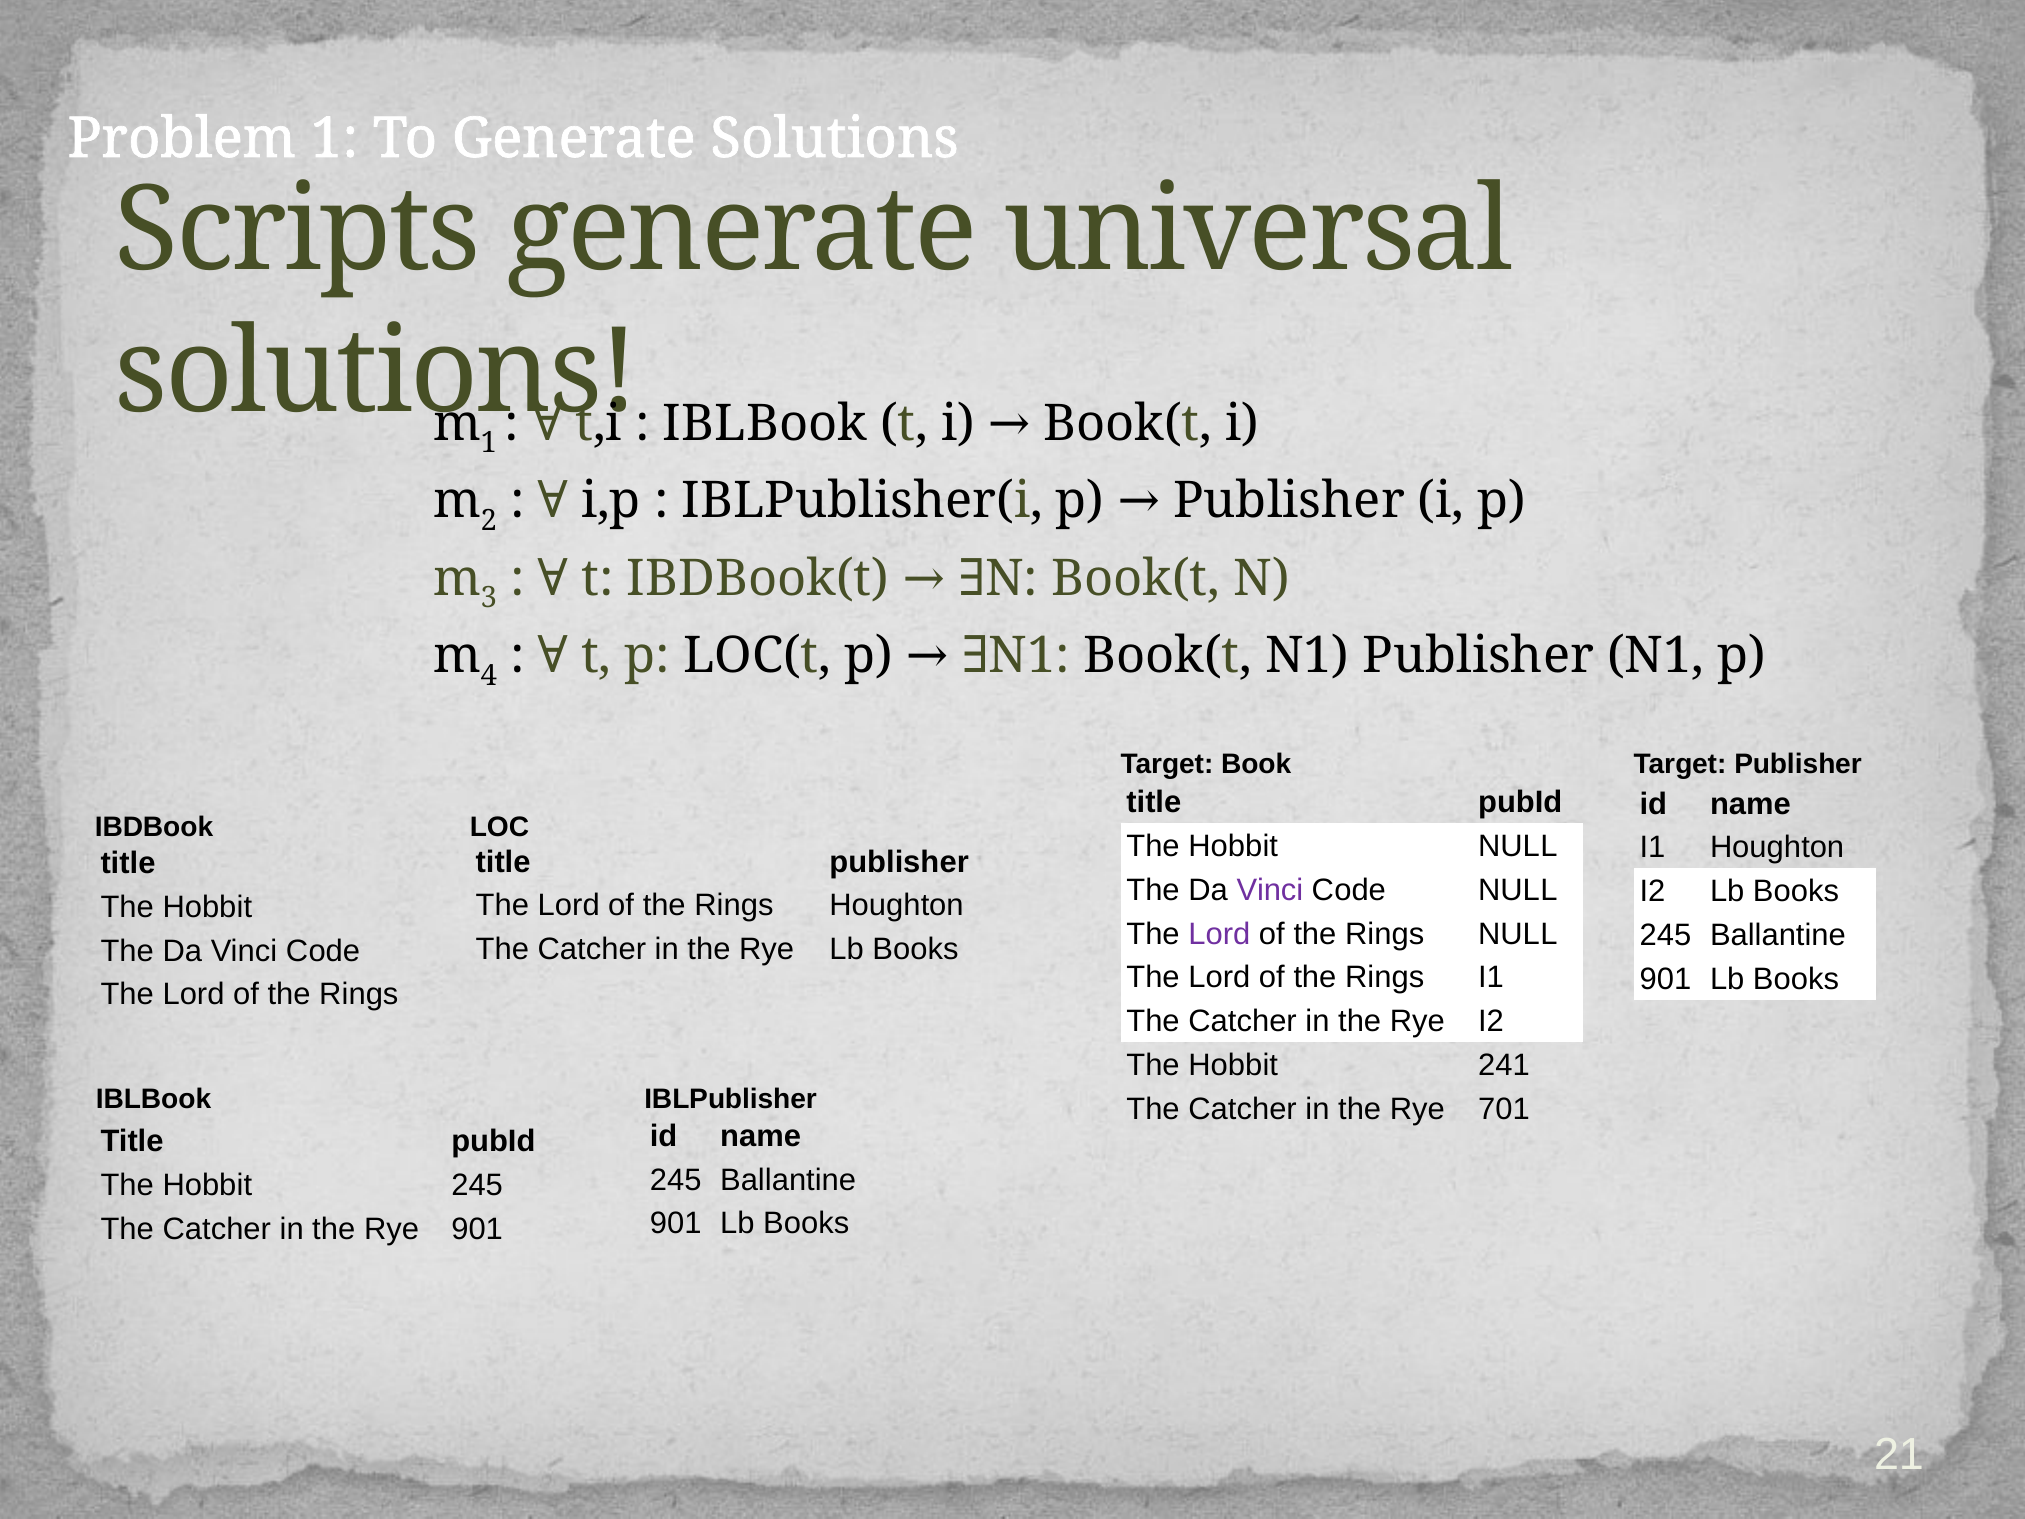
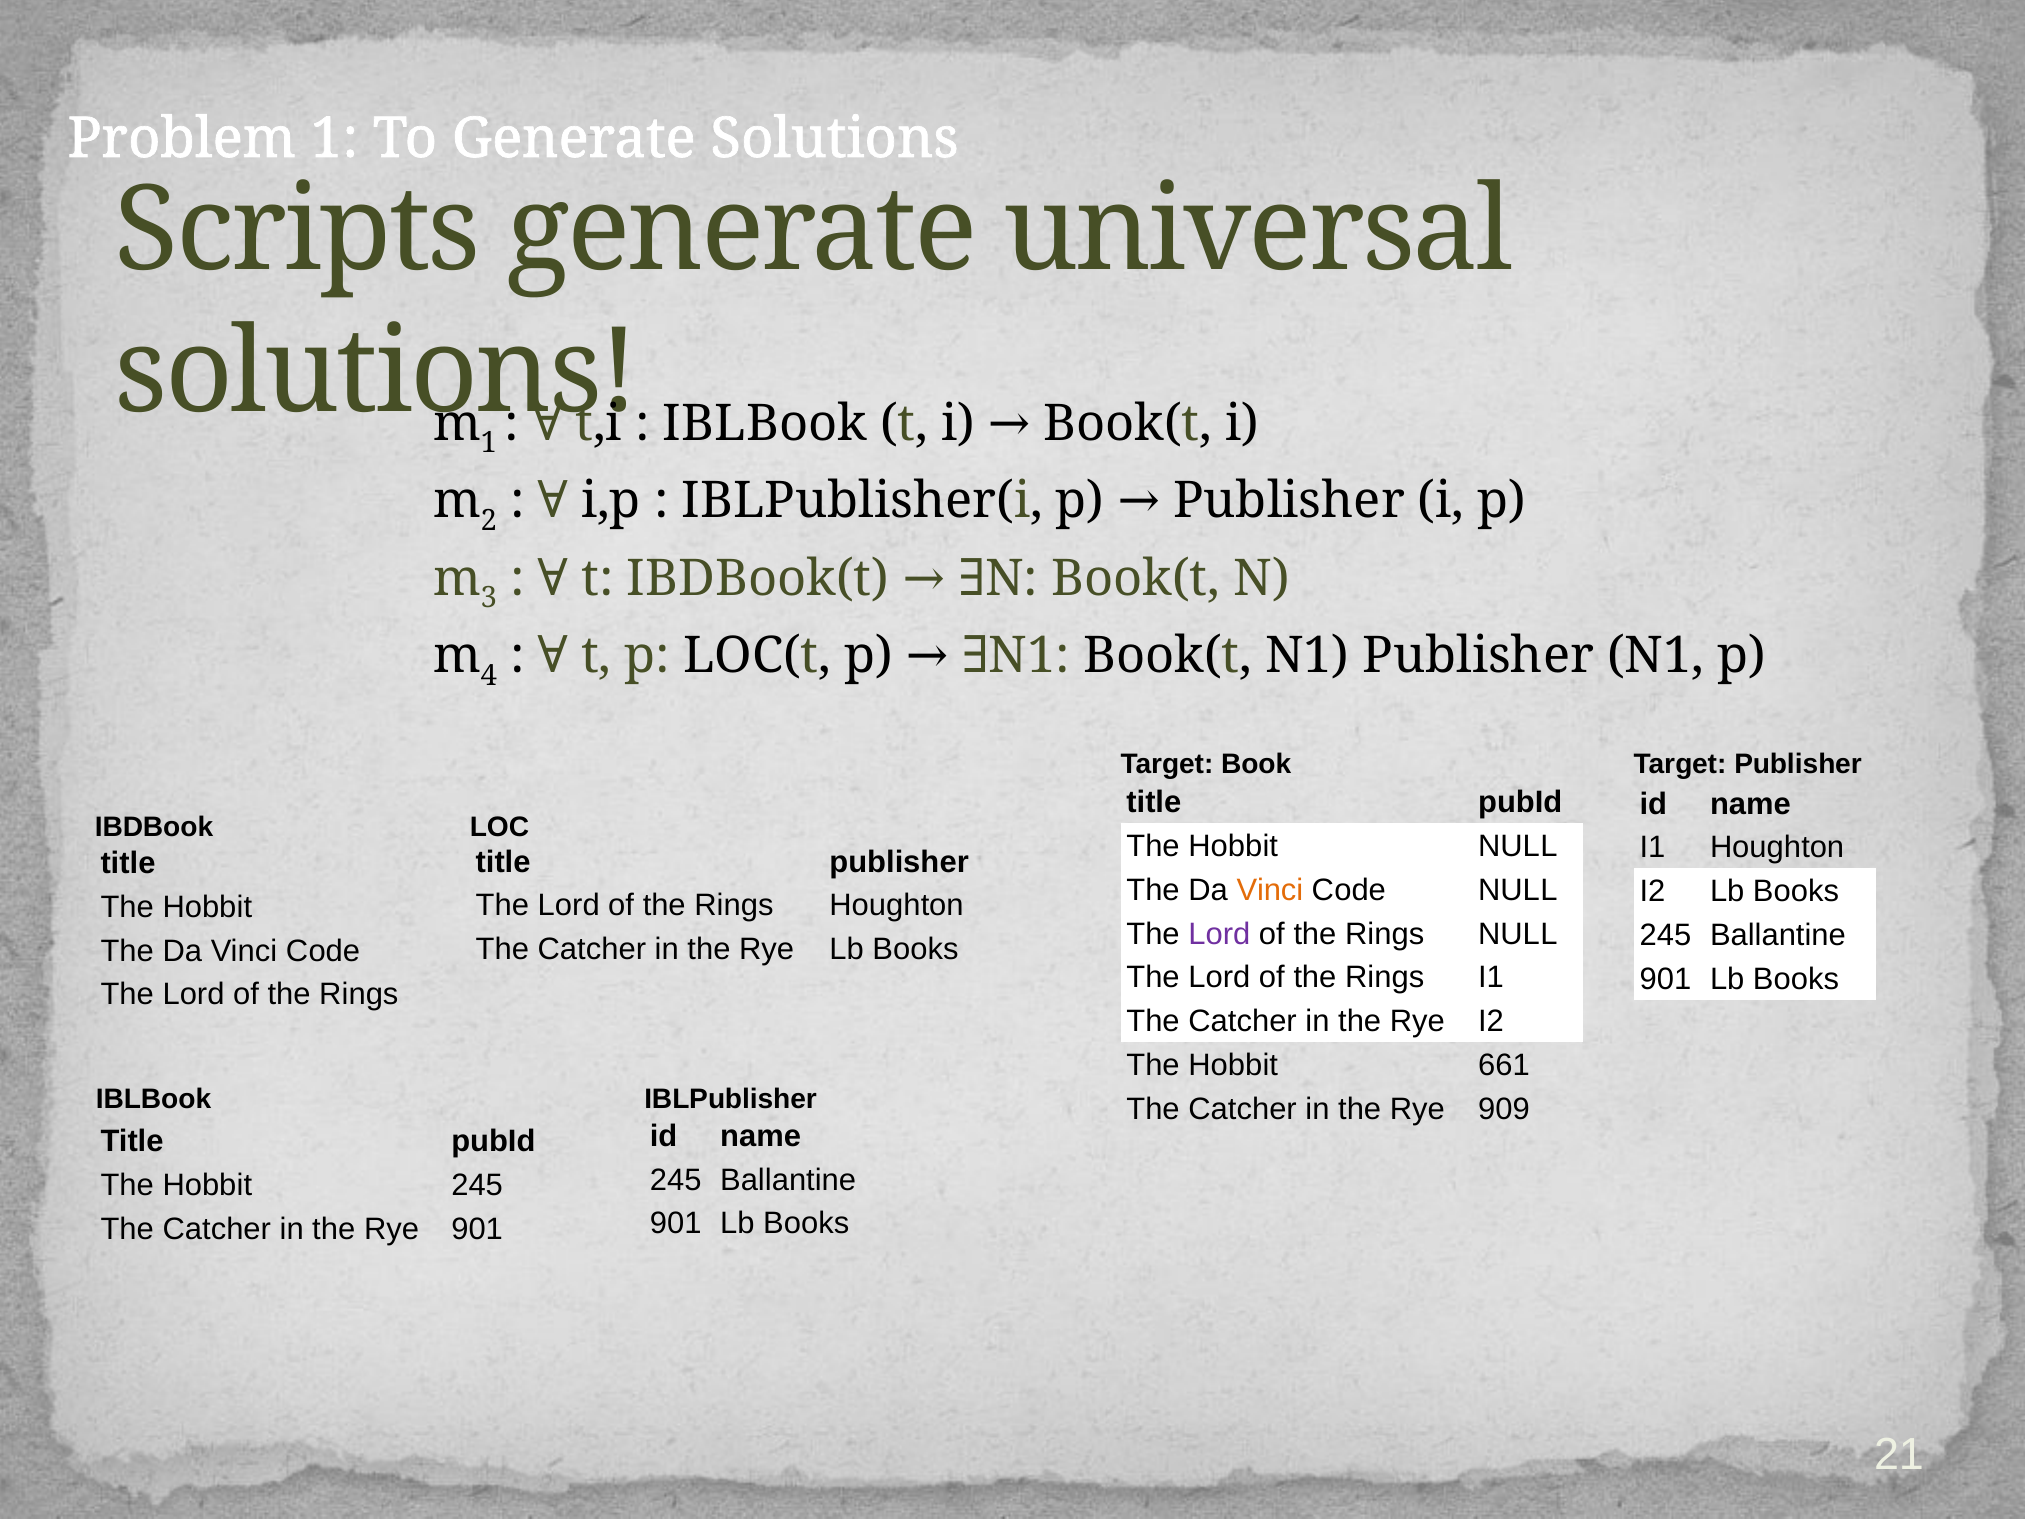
Vinci colour: purple -> orange (1270, 890)
241: 241 -> 661 (1504, 1065)
701: 701 -> 909 (1504, 1109)
